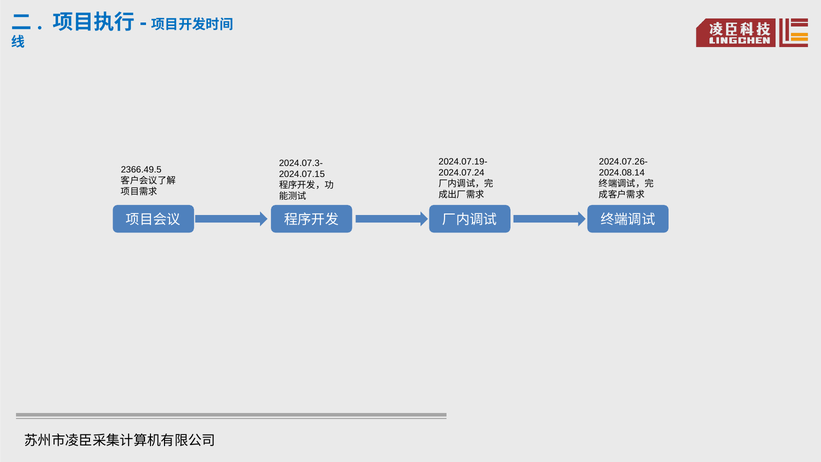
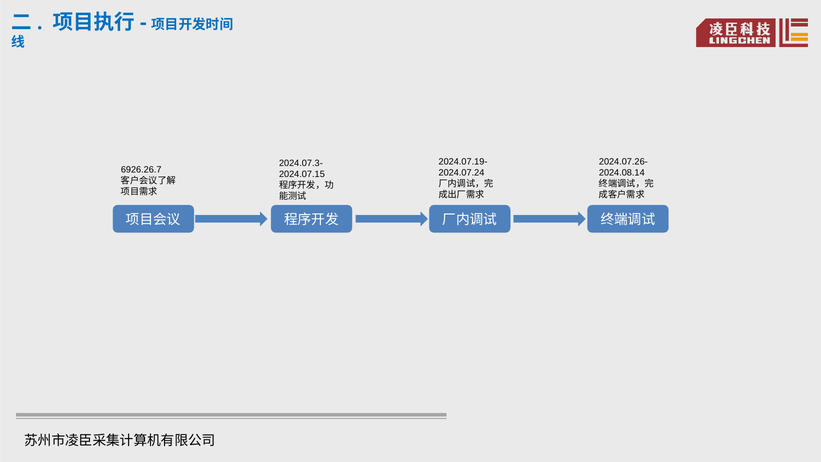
2366.49.5: 2366.49.5 -> 6926.26.7 (141, 170)
